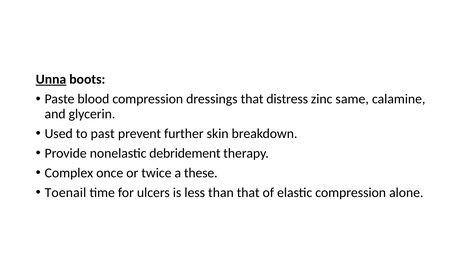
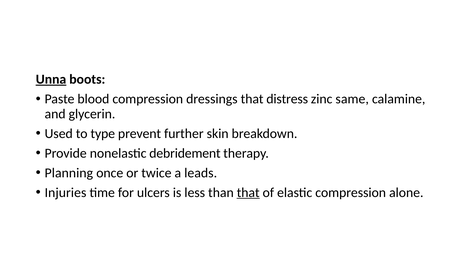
past: past -> type (103, 134)
Complex: Complex -> Planning (69, 173)
these: these -> leads (201, 173)
Toenail: Toenail -> Injuries (66, 193)
that underline: none -> present (248, 193)
